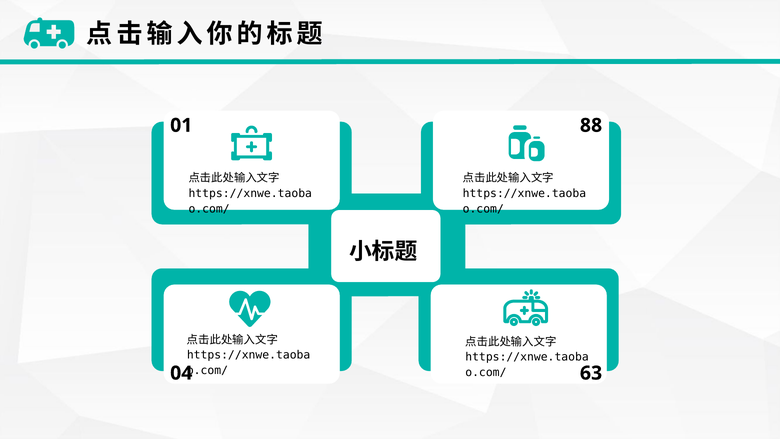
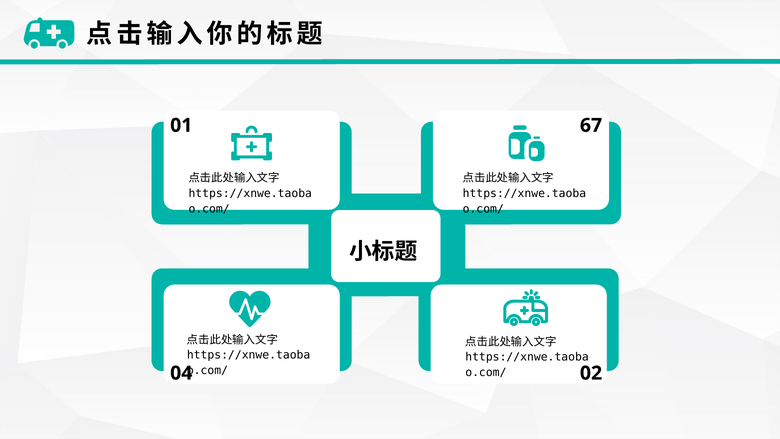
88: 88 -> 67 (591, 125)
63: 63 -> 02 (591, 373)
